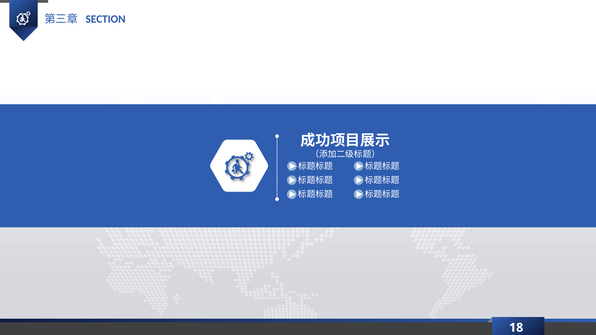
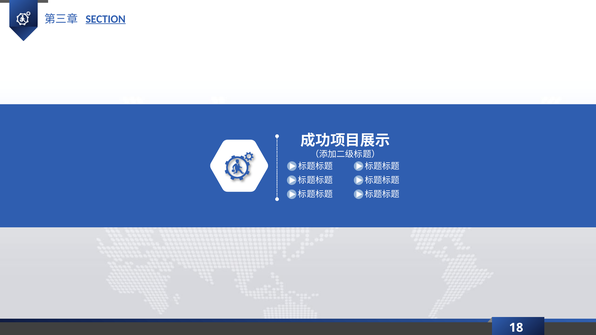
SECTION underline: none -> present (106, 19)
